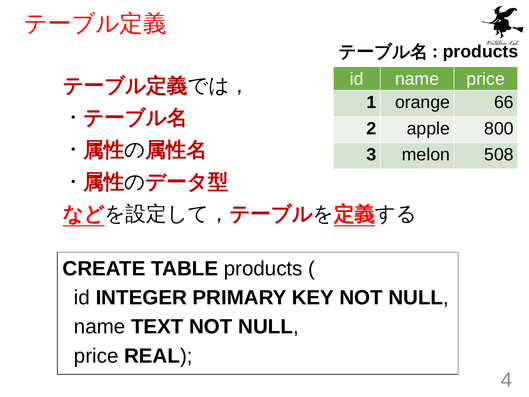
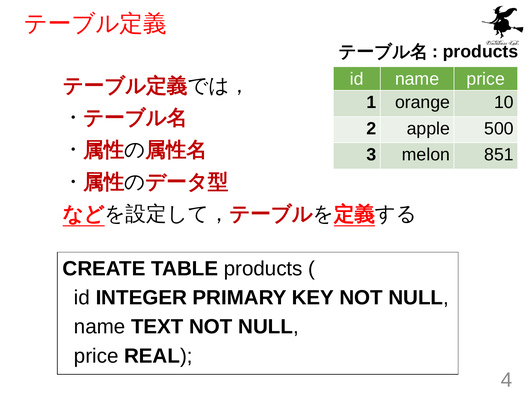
66: 66 -> 10 (504, 102)
800: 800 -> 500 (499, 129)
508: 508 -> 851 (499, 155)
